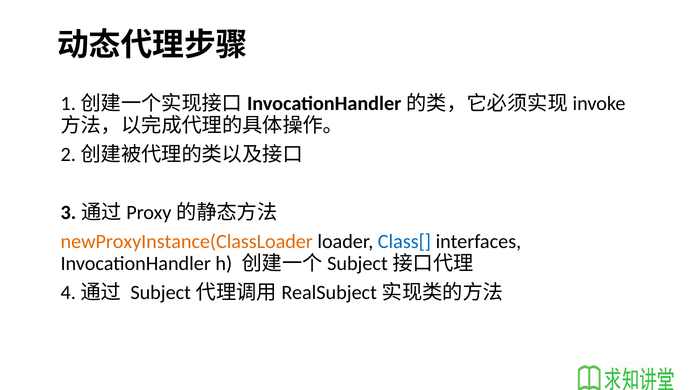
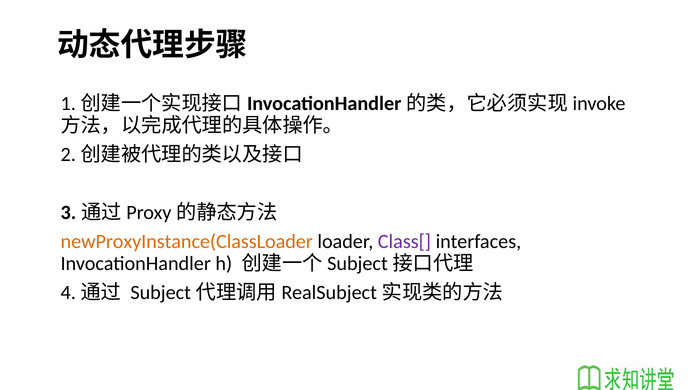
Class[ colour: blue -> purple (404, 242)
